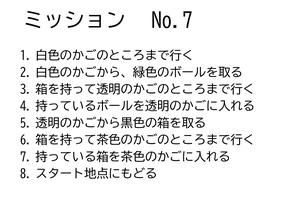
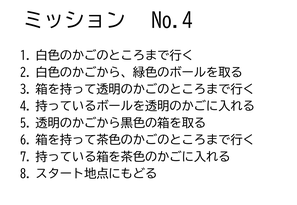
No.7: No.7 -> No.4 (172, 21)
